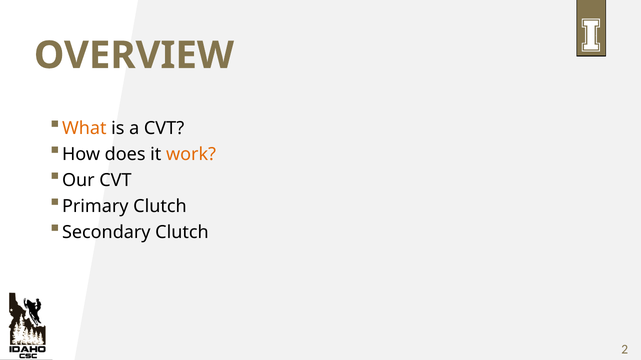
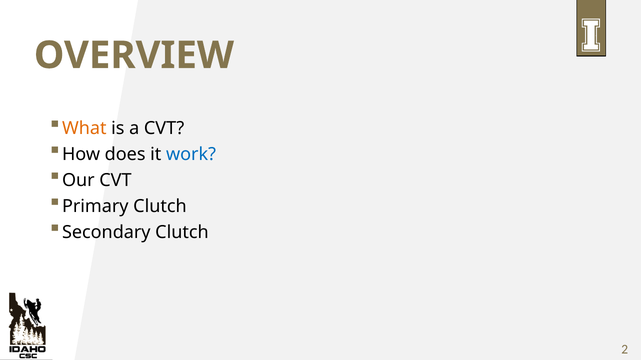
work colour: orange -> blue (191, 154)
